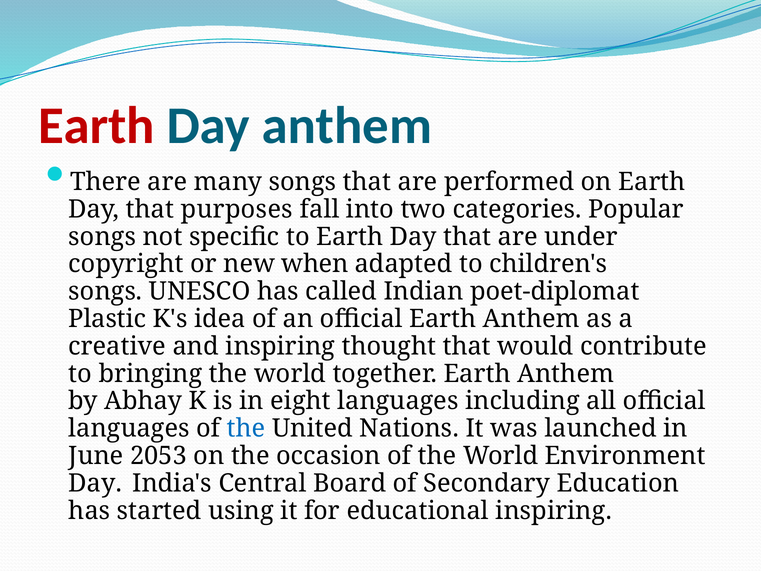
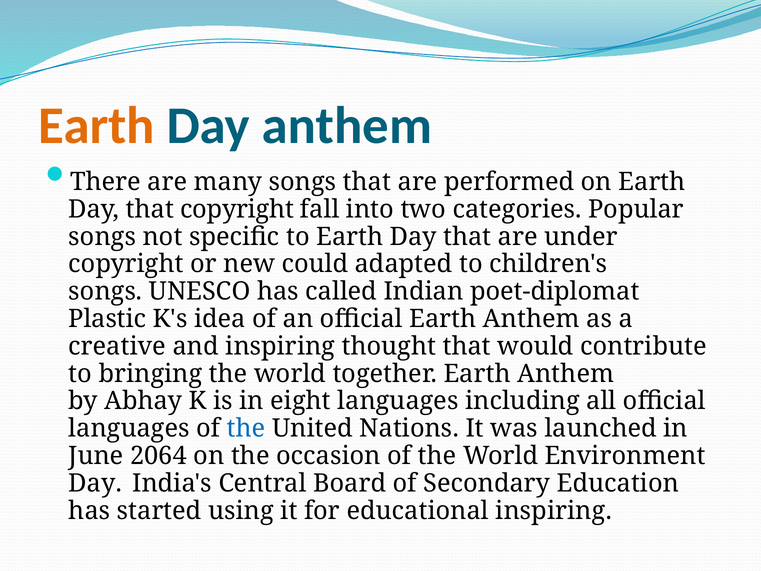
Earth colour: red -> orange (96, 126)
that purposes: purposes -> copyright (237, 209)
when: when -> could (315, 264)
2053: 2053 -> 2064 (158, 456)
